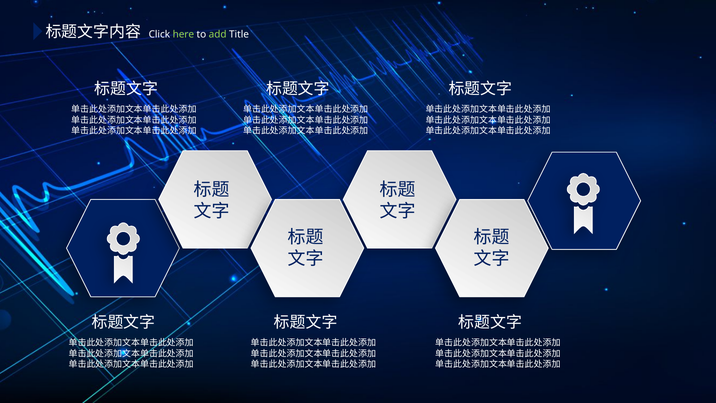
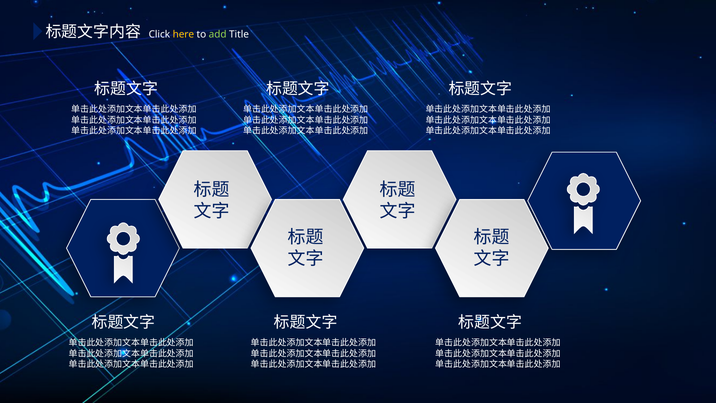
here colour: light green -> yellow (183, 35)
